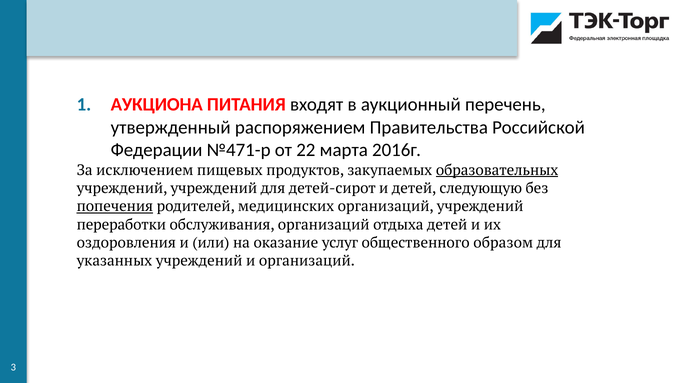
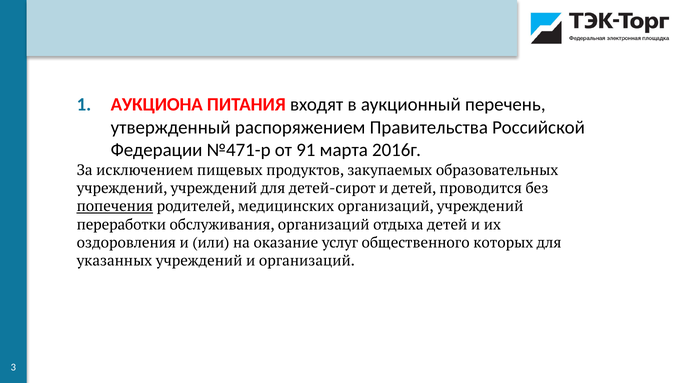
22: 22 -> 91 (306, 150)
образовательных underline: present -> none (497, 170)
следующую: следующую -> проводится (481, 188)
образом: образом -> которых (503, 242)
